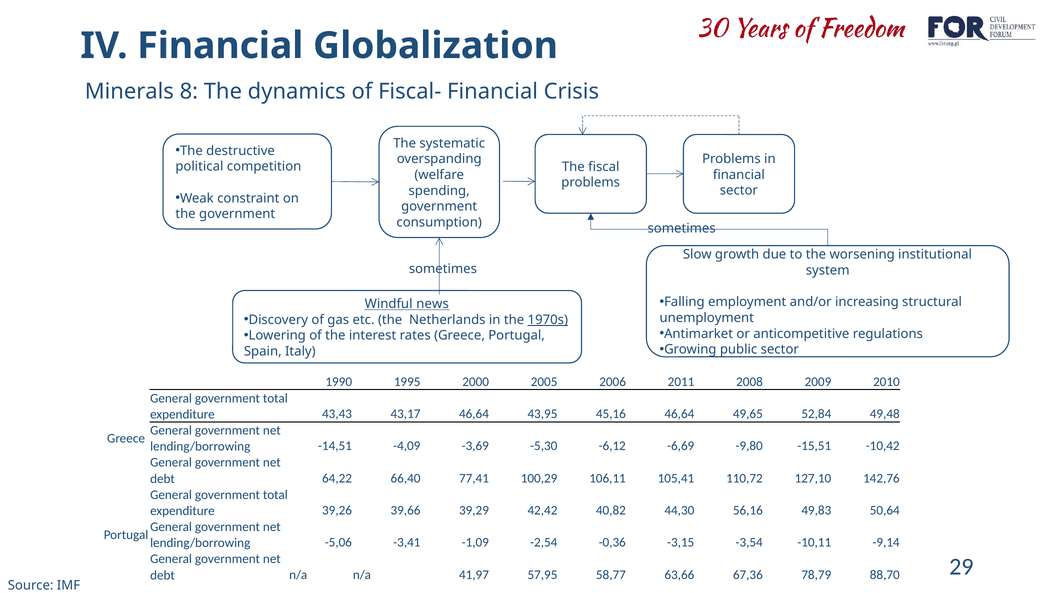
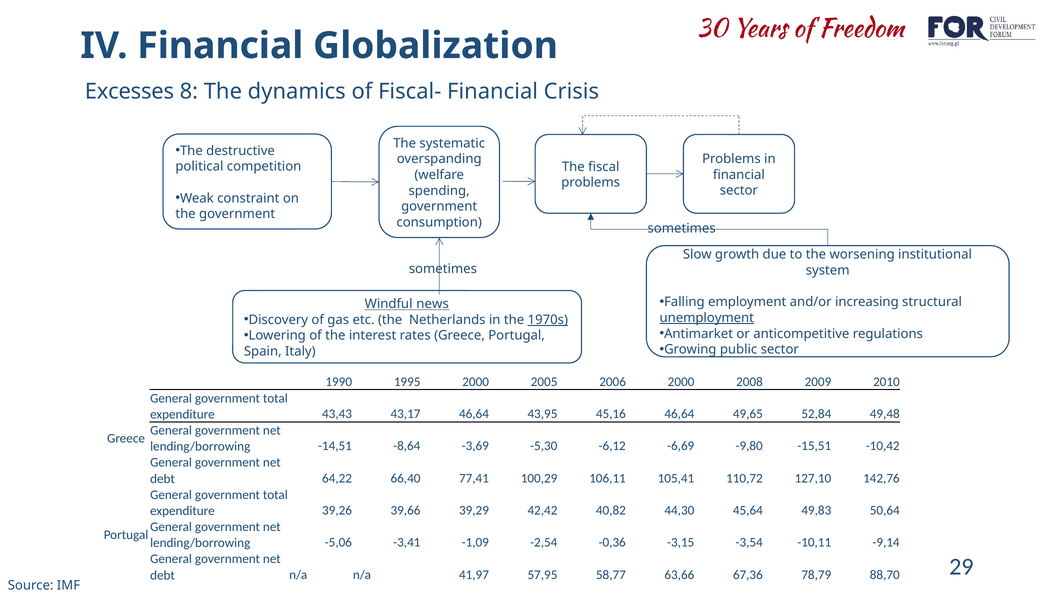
Minerals: Minerals -> Excesses (129, 92)
unemployment underline: none -> present (707, 318)
2006 2011: 2011 -> 2000 (681, 382)
-4,09: -4,09 -> -8,64 (407, 446)
56,16: 56,16 -> 45,64 (748, 510)
